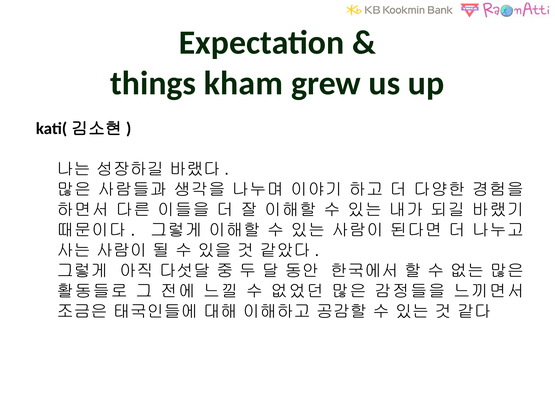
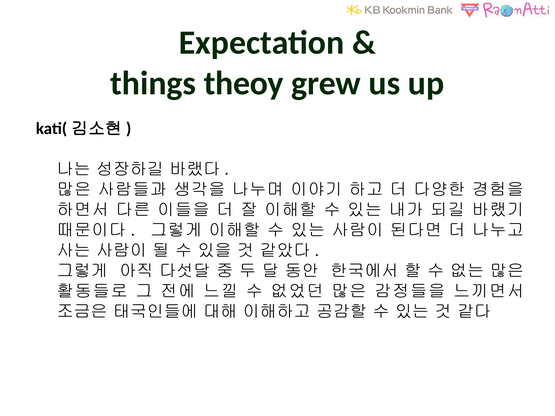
kham: kham -> theoy (244, 83)
